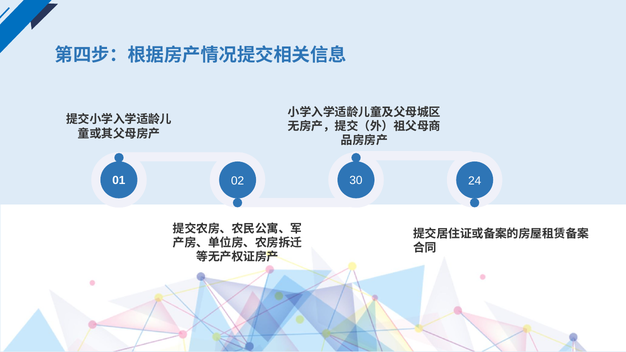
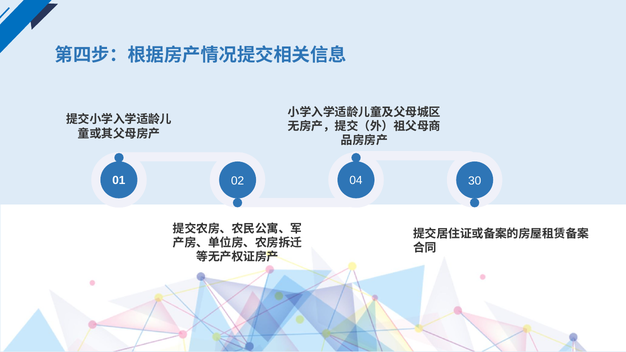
30: 30 -> 04 (356, 181)
24: 24 -> 30 (475, 181)
